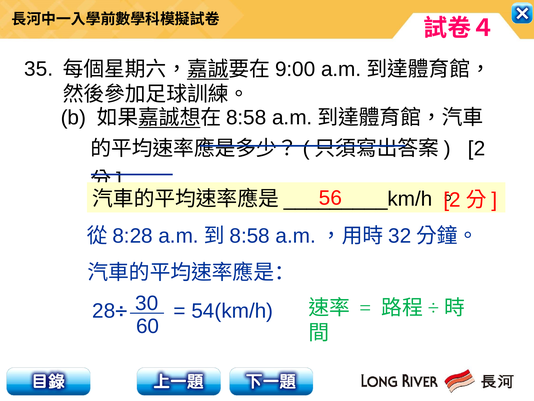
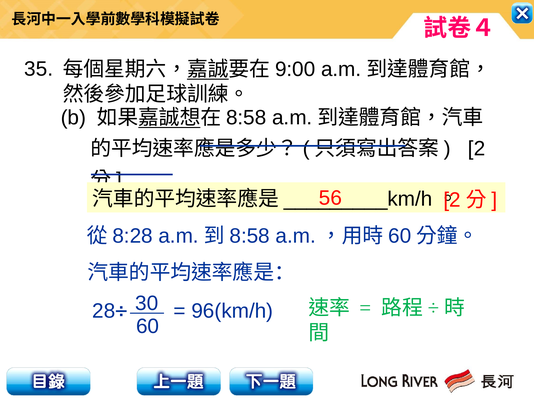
32: 32 -> 60 (400, 236)
54(km/h: 54(km/h -> 96(km/h (232, 311)
